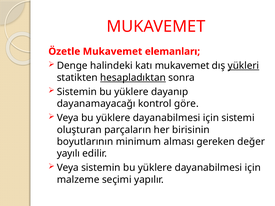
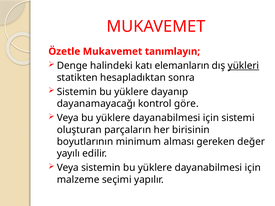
elemanları: elemanları -> tanımlayın (172, 52)
katı mukavemet: mukavemet -> elemanların (182, 66)
hesapladıktan underline: present -> none (133, 78)
